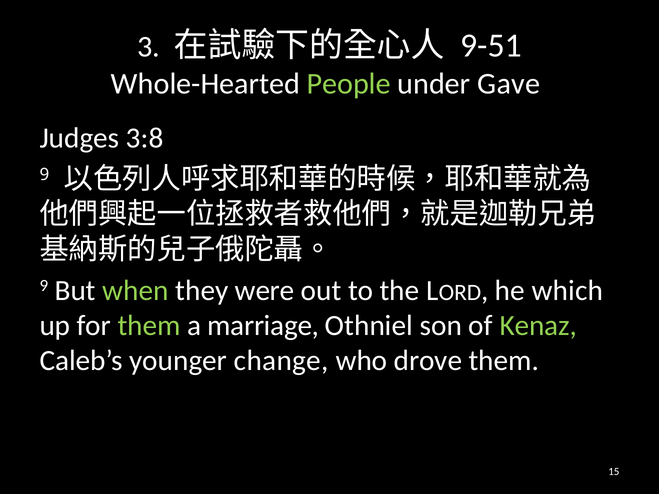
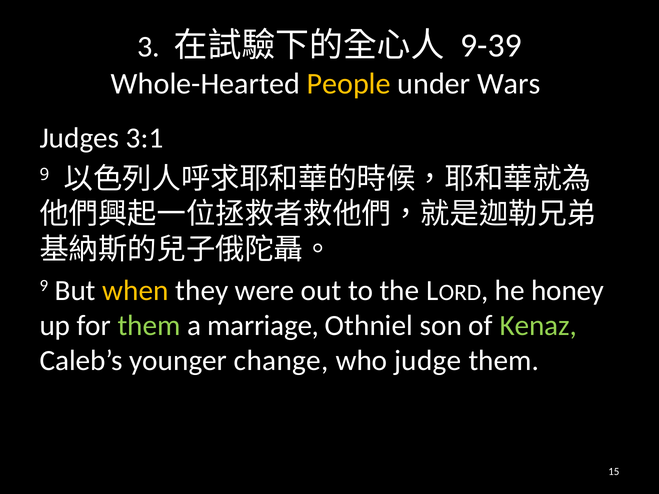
9-51: 9-51 -> 9-39 (491, 46)
People colour: light green -> yellow (349, 84)
Gave: Gave -> Wars (509, 84)
3:8: 3:8 -> 3:1 (145, 138)
when colour: light green -> yellow (136, 291)
which: which -> honey (568, 291)
drove: drove -> judge (428, 361)
